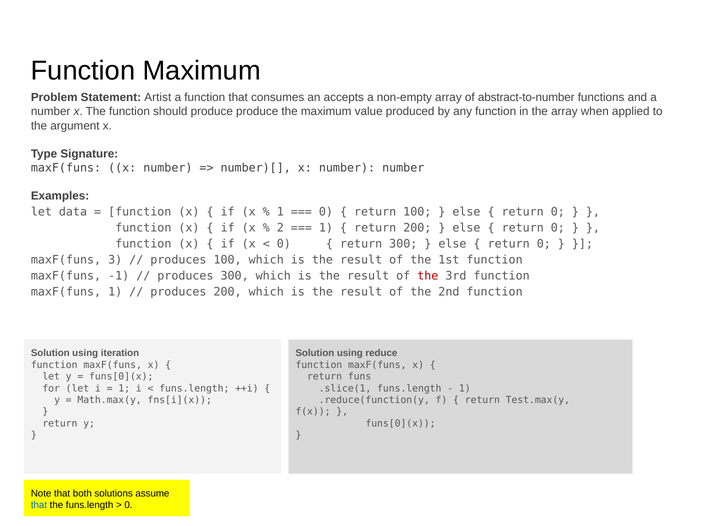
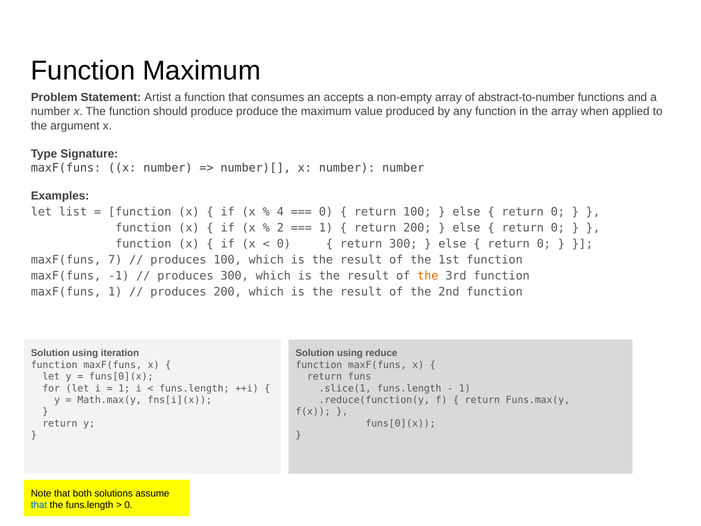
data: data -> list (73, 212)
1: 1 -> 4 (280, 212)
3: 3 -> 7 (115, 260)
the colour: red -> orange (428, 276)
Test.max(y: Test.max(y -> Funs.max(y (538, 400)
